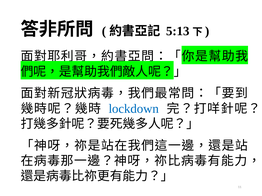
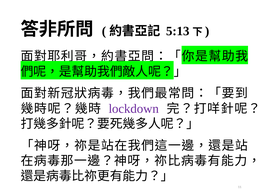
lockdown colour: blue -> purple (134, 109)
